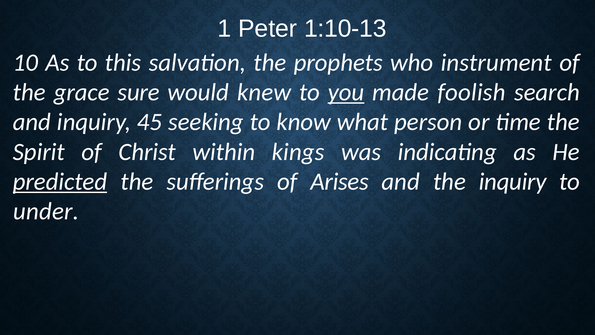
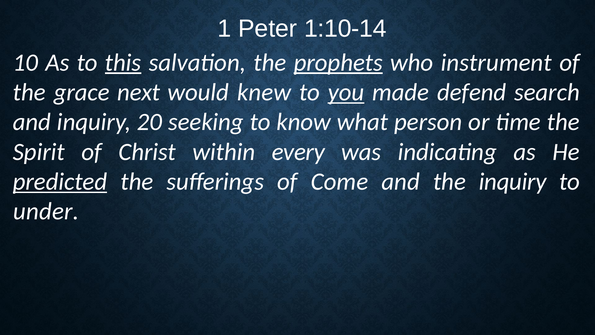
1:10-13: 1:10-13 -> 1:10-14 (345, 29)
this underline: none -> present (123, 62)
prophets underline: none -> present (338, 62)
sure: sure -> next (139, 92)
foolish: foolish -> defend (472, 92)
45: 45 -> 20 (150, 122)
kings: kings -> every (298, 152)
Arises: Arises -> Come (339, 181)
